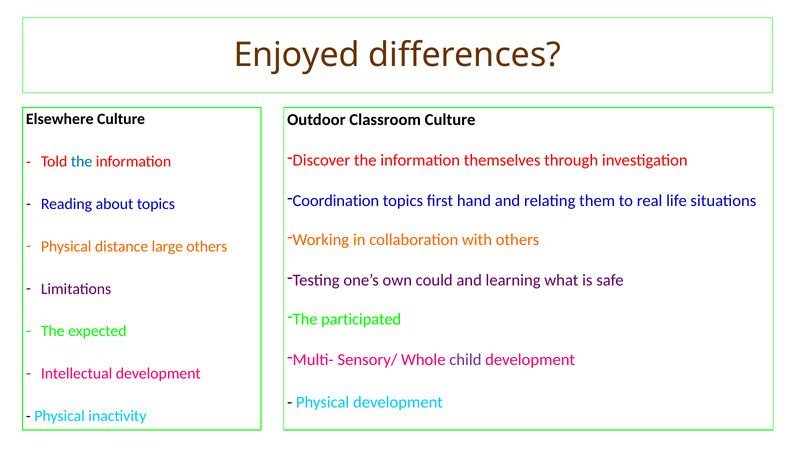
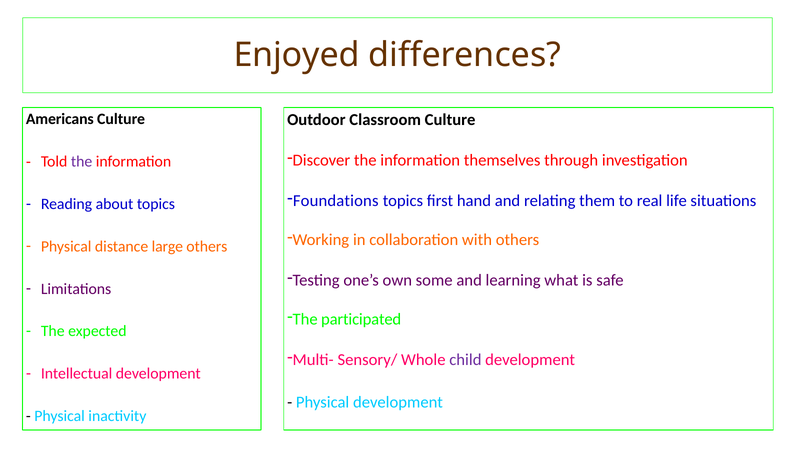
Elsewhere: Elsewhere -> Americans (60, 119)
the colour: blue -> purple (82, 162)
Coordination: Coordination -> Foundations (336, 201)
could: could -> some (434, 280)
